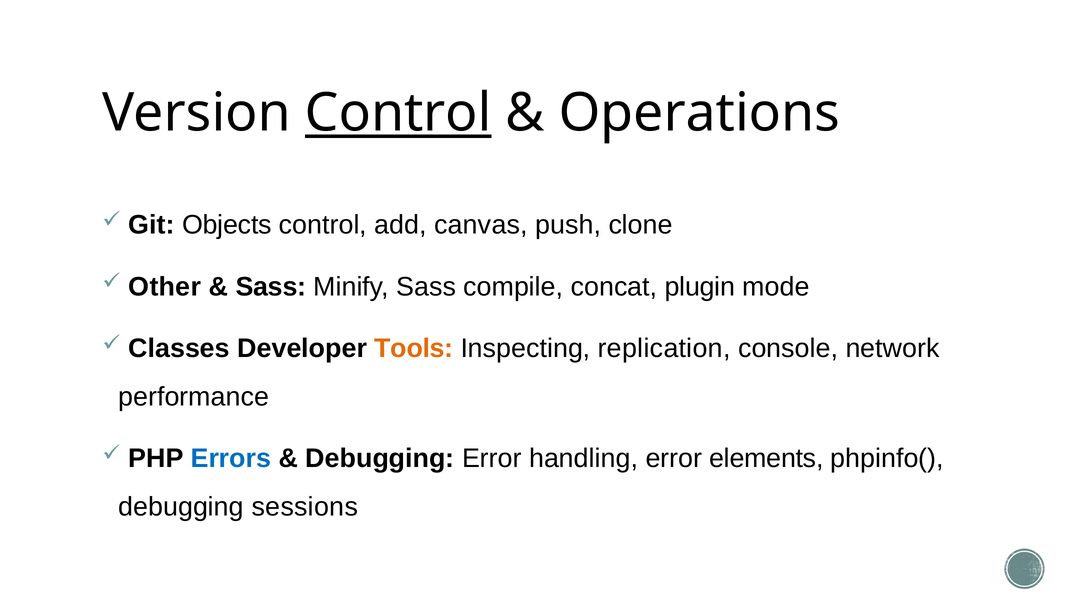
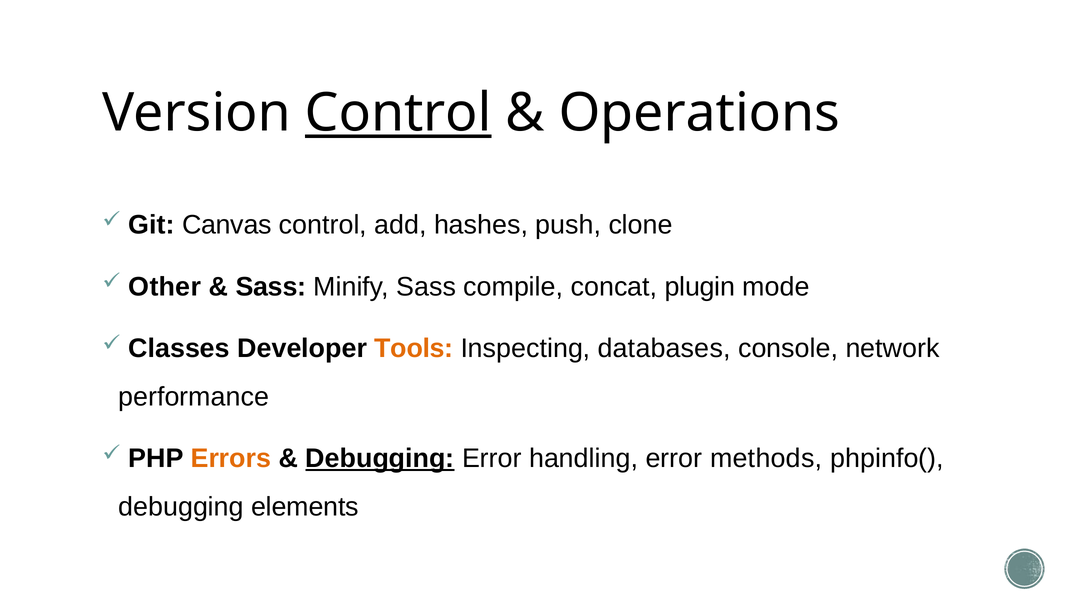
Objects: Objects -> Canvas (227, 225)
canvas: canvas -> hashes (481, 225)
replication: replication -> databases (664, 349)
Errors colour: blue -> orange (231, 459)
Debugging underline: none -> present (380, 459)
elements: elements -> methods (766, 459)
sessions: sessions -> elements (305, 507)
